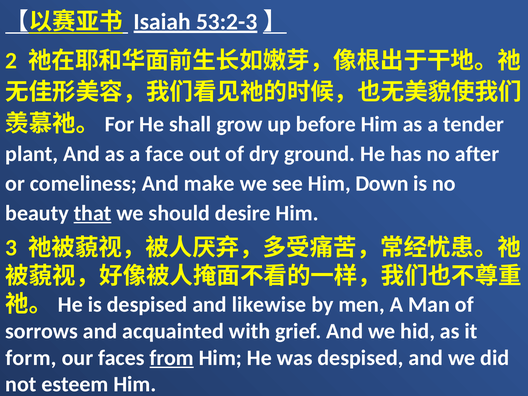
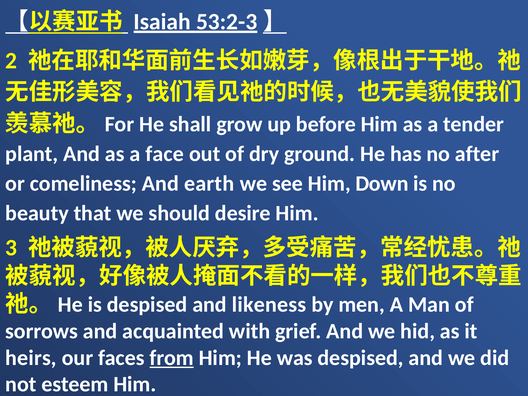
make: make -> earth (209, 184)
that underline: present -> none (93, 213)
likewise: likewise -> likeness (269, 305)
form: form -> heirs (31, 358)
